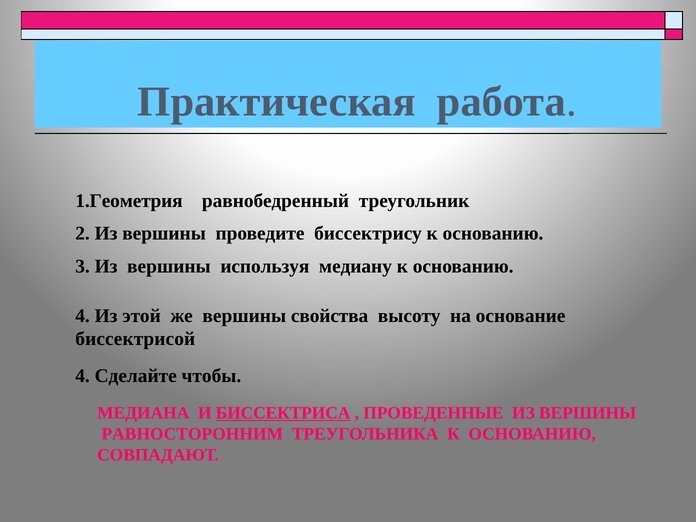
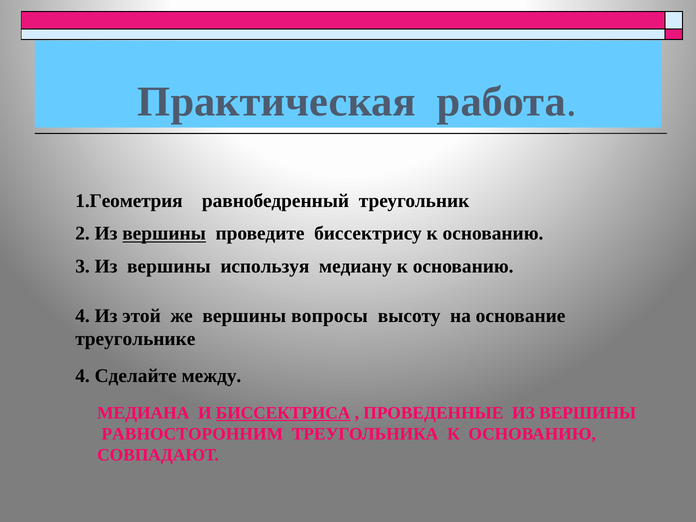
вершины underline: none -> present (164, 234)
свойства: свойства -> вопросы (329, 316)
биссектрисой: биссектрисой -> треугольнике (135, 339)
чтобы: чтобы -> между (211, 376)
